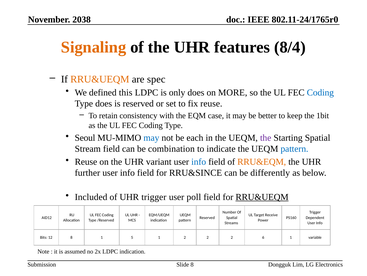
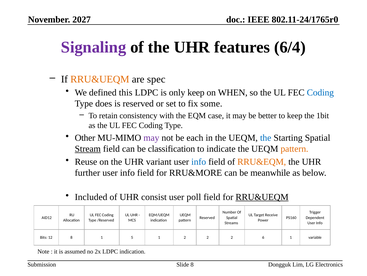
2038: 2038 -> 2027 (82, 20)
Signaling colour: orange -> purple (94, 47)
8/4: 8/4 -> 6/4 (290, 47)
only does: does -> keep (196, 92)
MORE: MORE -> WHEN (233, 92)
fix reuse: reuse -> some (211, 103)
Seoul: Seoul -> Other (85, 137)
may colour: blue -> purple (151, 137)
the colour: purple -> blue (266, 137)
Stream underline: none -> present (88, 148)
combination: combination -> classification (171, 148)
pattern colour: blue -> orange (294, 148)
RRU&SINCE: RRU&SINCE -> RRU&MORE (196, 172)
differently: differently -> meanwhile (270, 172)
UHR trigger: trigger -> consist (154, 197)
